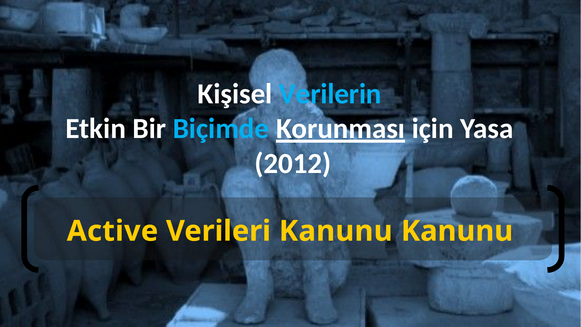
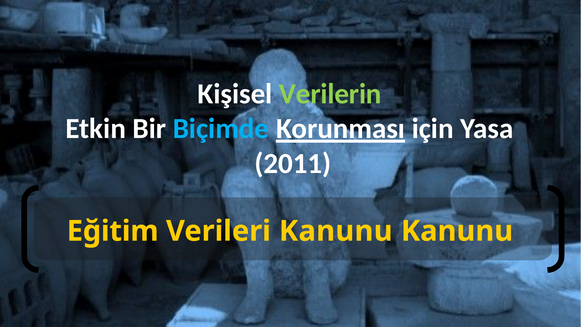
Verilerin colour: light blue -> light green (330, 94)
2012: 2012 -> 2011 (293, 163)
Active: Active -> Eğitim (113, 231)
